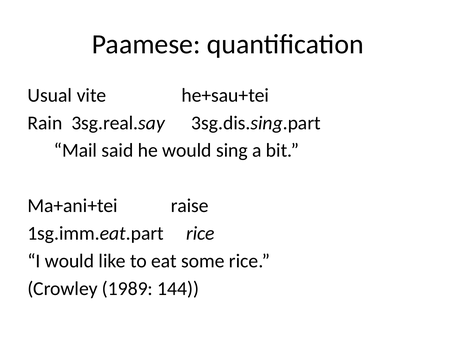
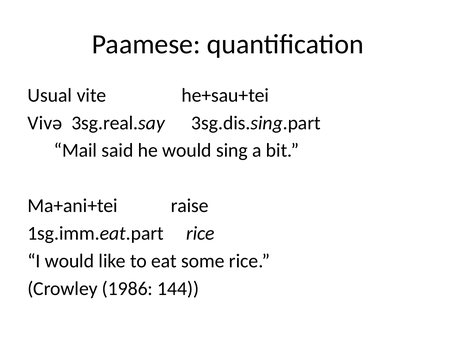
Rain: Rain -> Vivə (45, 123)
1989: 1989 -> 1986 (127, 289)
